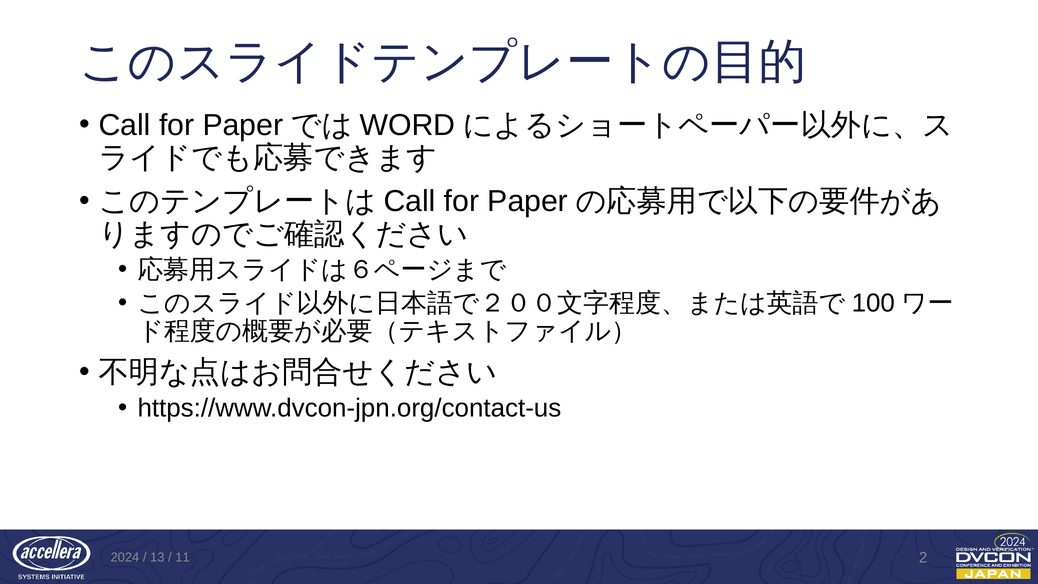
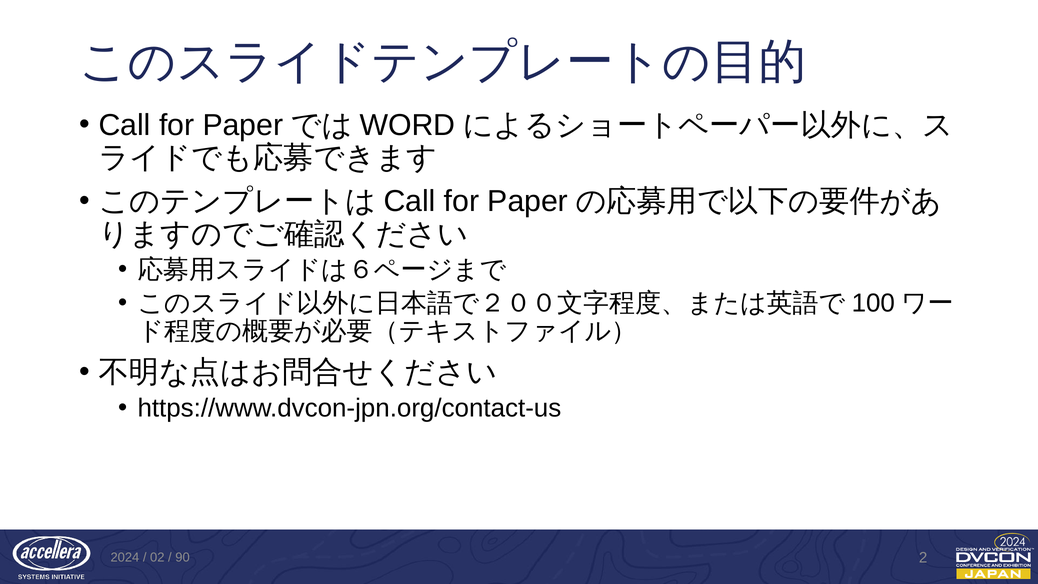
13: 13 -> 02 (157, 558)
11: 11 -> 90 (183, 558)
